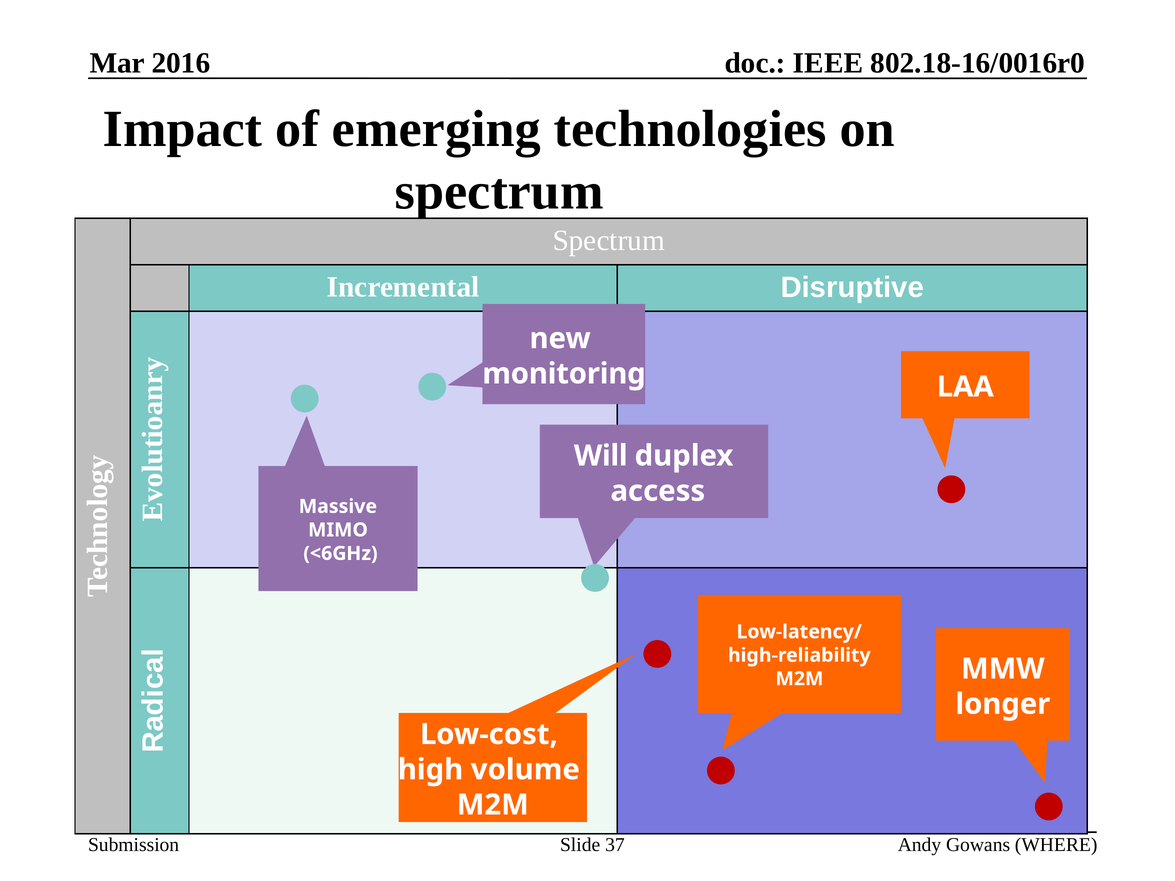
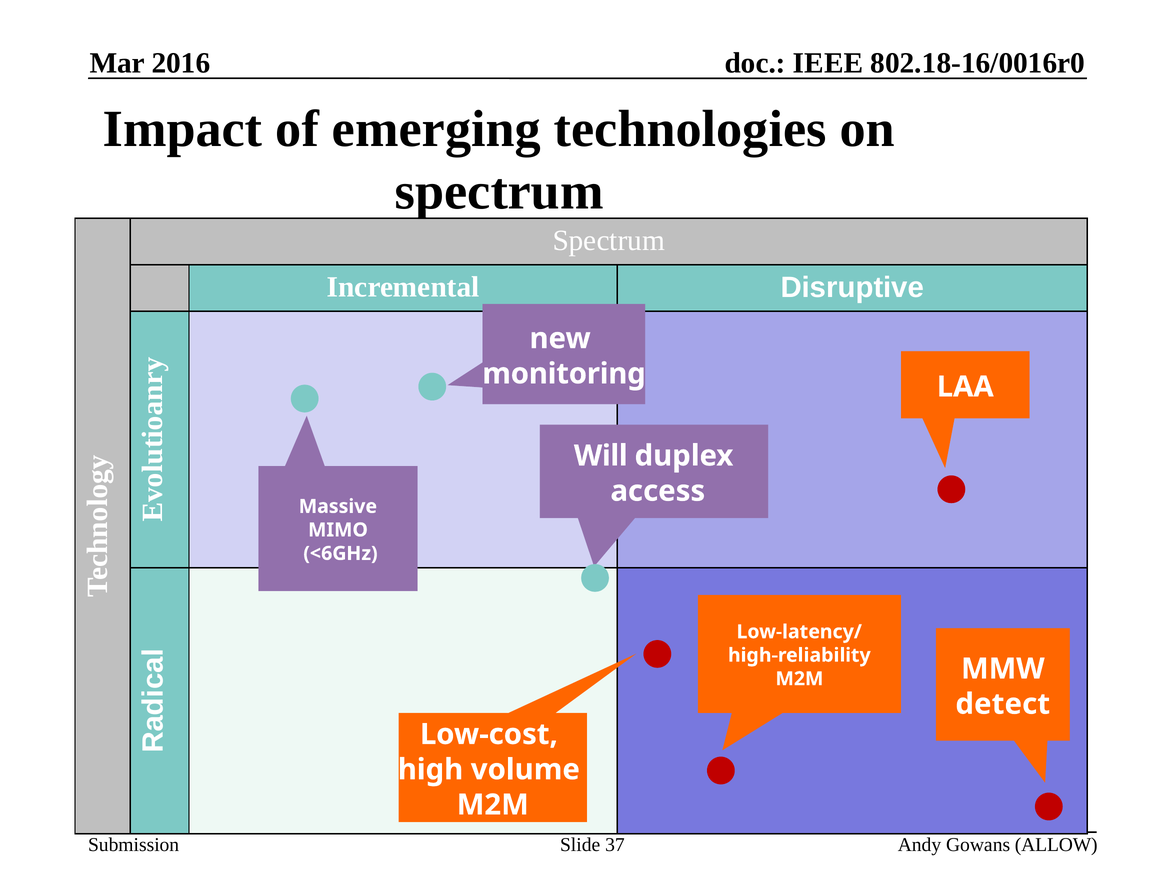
longer: longer -> detect (1003, 704)
WHERE: WHERE -> ALLOW (1056, 845)
